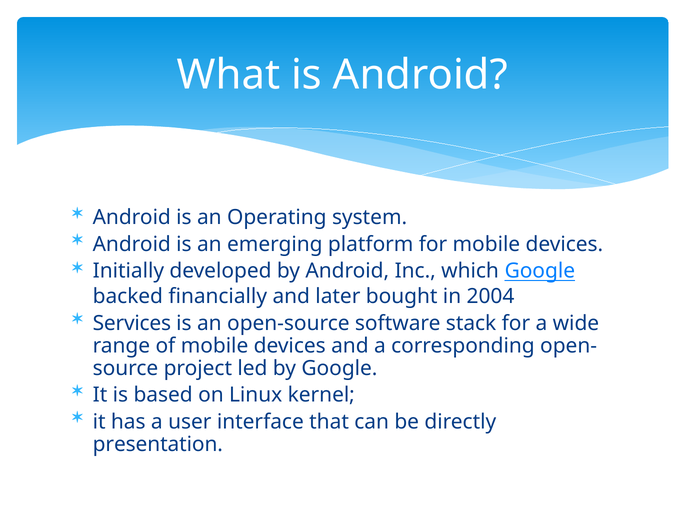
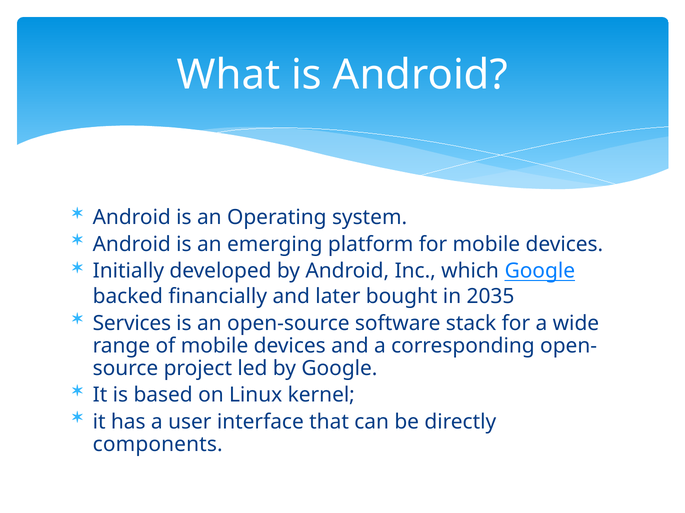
2004: 2004 -> 2035 (490, 297)
presentation: presentation -> components (158, 445)
